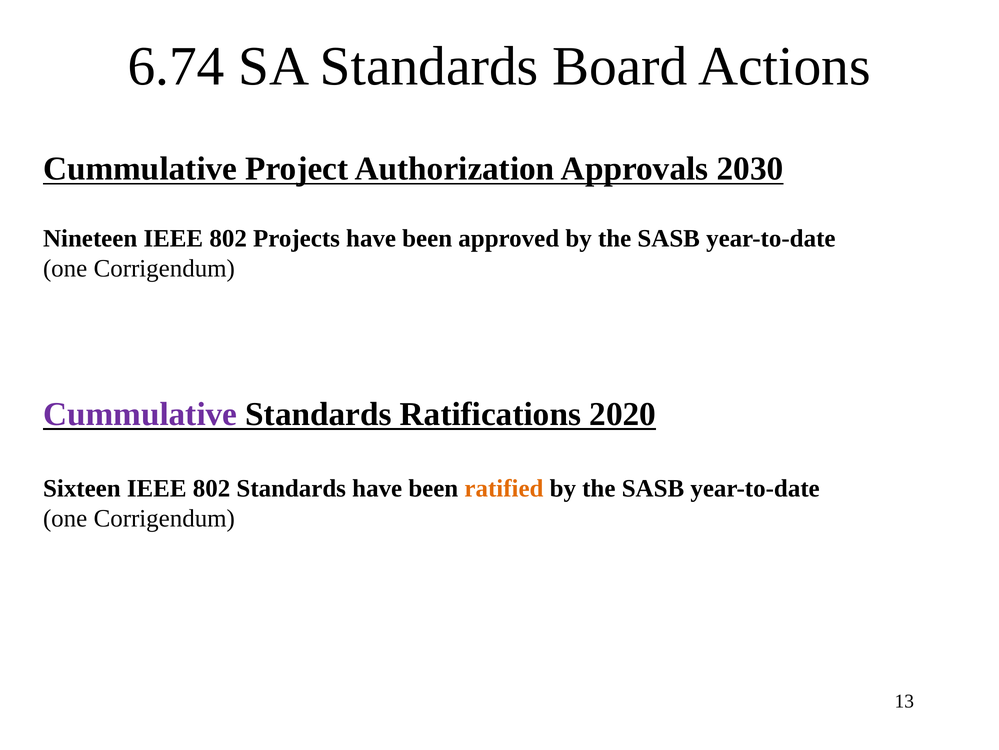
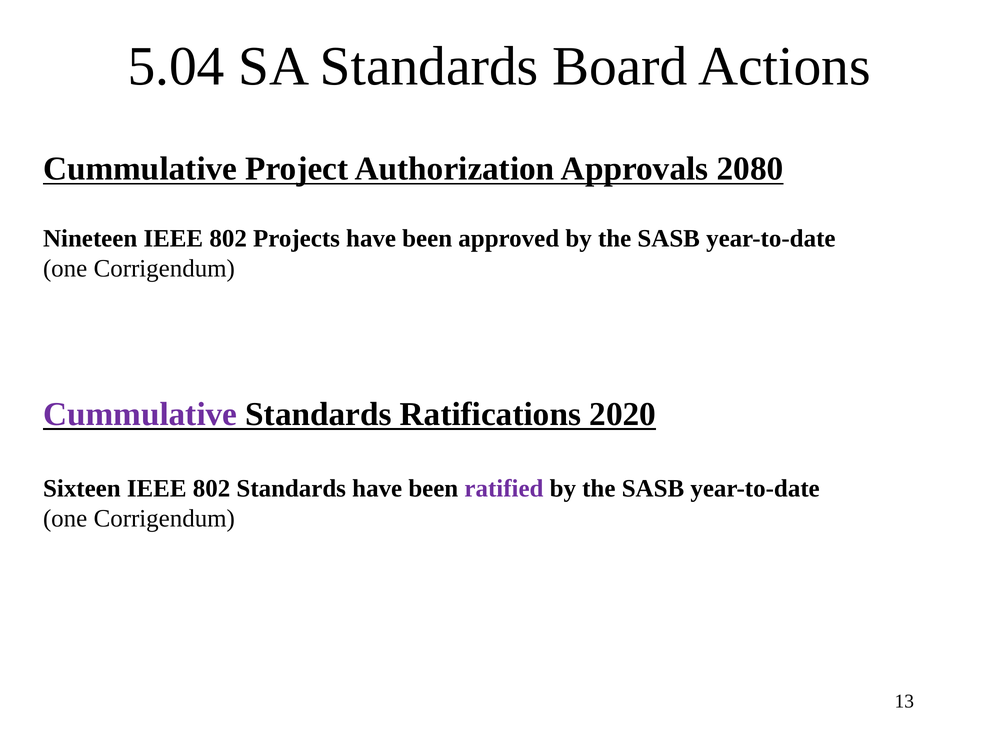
6.74: 6.74 -> 5.04 (176, 66)
2030: 2030 -> 2080 (750, 169)
ratified colour: orange -> purple (504, 488)
